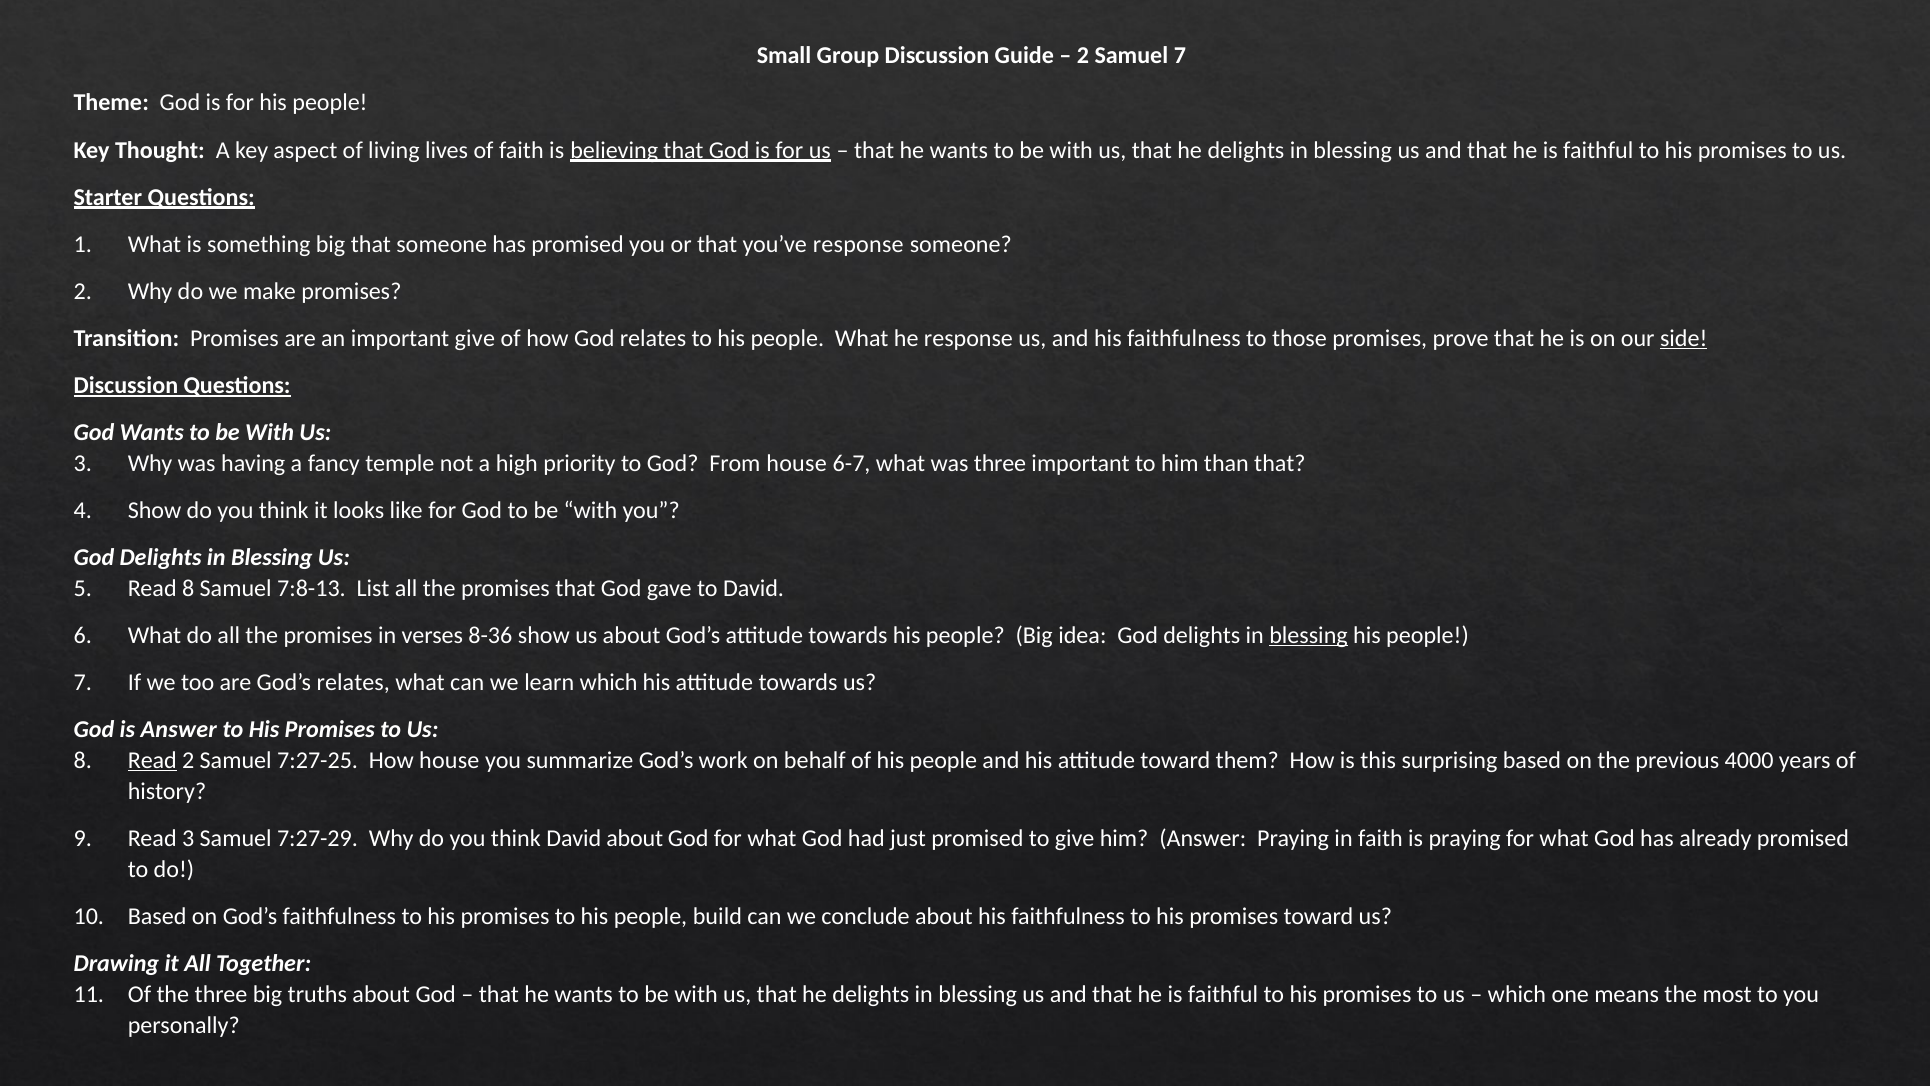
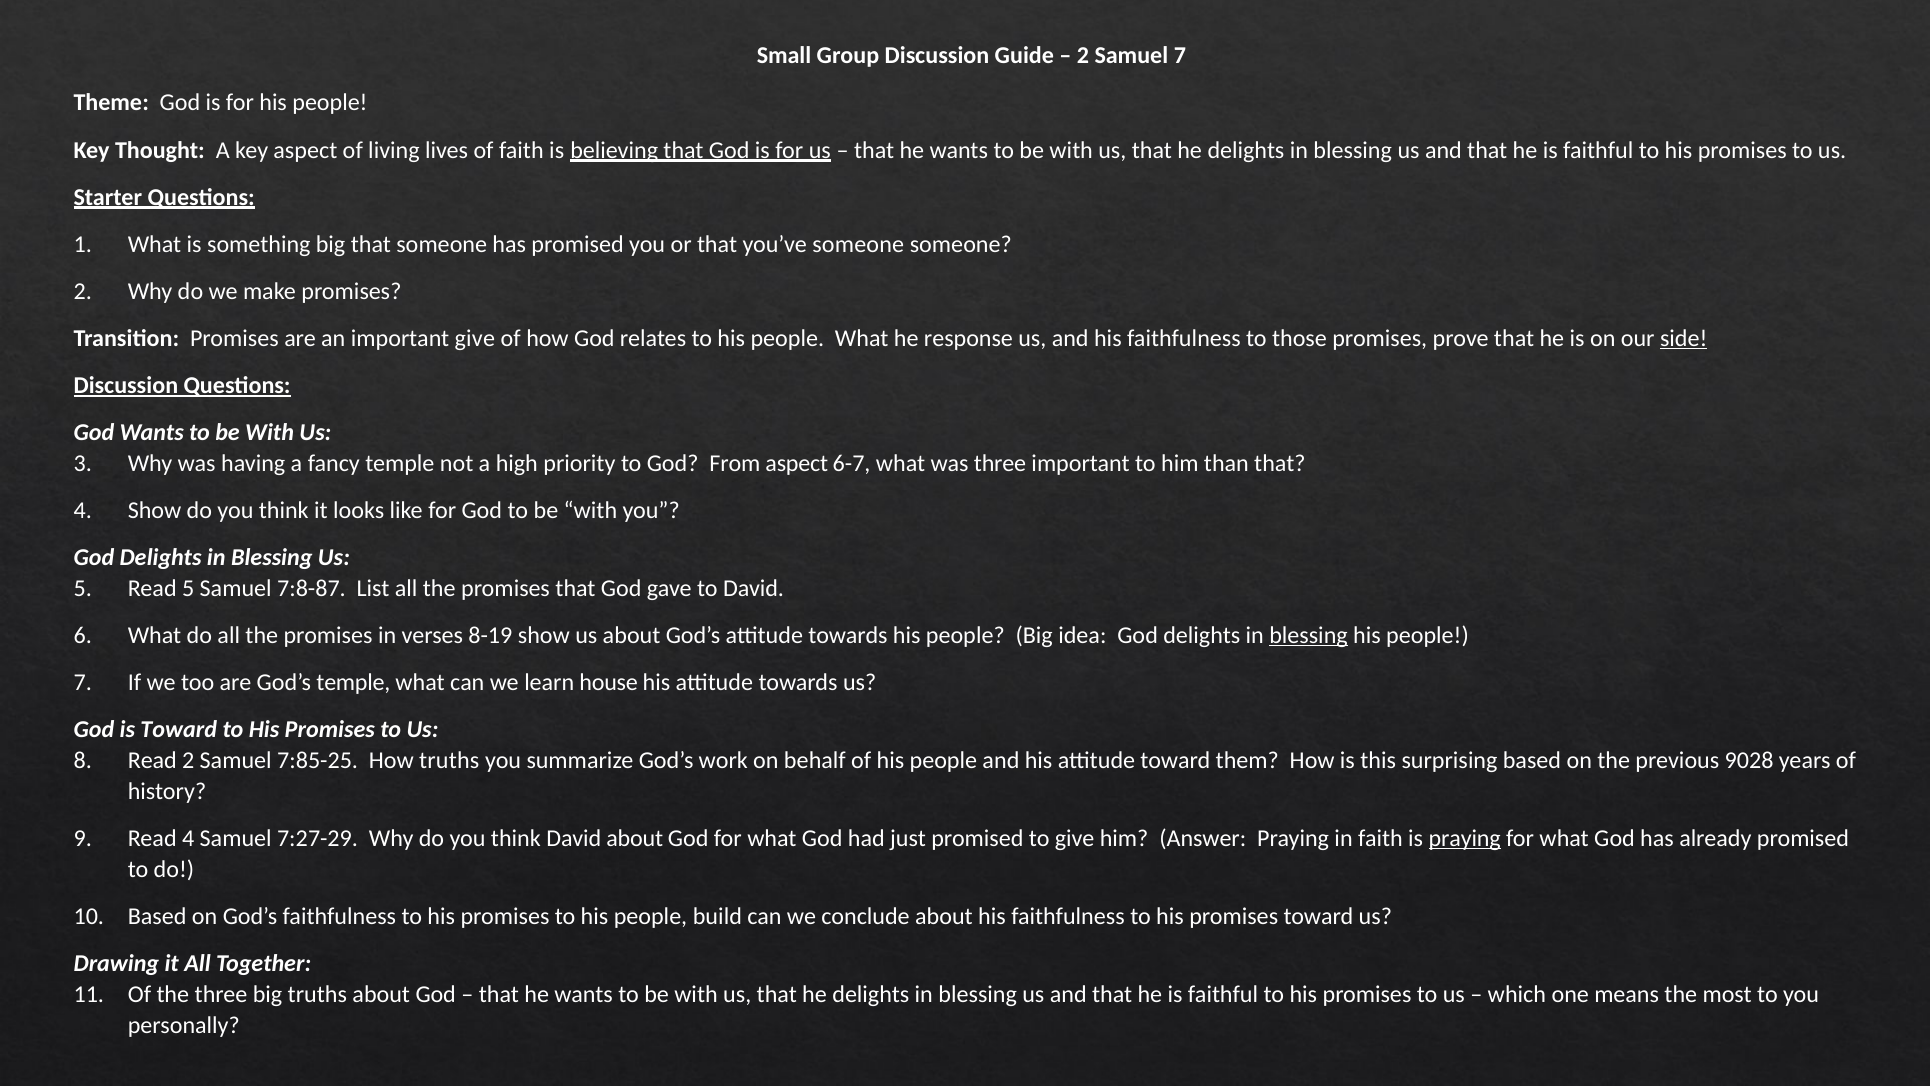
you’ve response: response -> someone (858, 244)
From house: house -> aspect (797, 463)
Read 8: 8 -> 5 (188, 588)
7:8-13: 7:8-13 -> 7:8-87 (312, 588)
8-36: 8-36 -> 8-19 (490, 635)
God’s relates: relates -> temple (353, 682)
learn which: which -> house (609, 682)
is Answer: Answer -> Toward (179, 729)
Read underline: present -> none (152, 760)
7:27-25: 7:27-25 -> 7:85-25 (318, 760)
How house: house -> truths (449, 760)
4000: 4000 -> 9028 (1749, 760)
Read 3: 3 -> 4 (188, 838)
praying underline: none -> present (1465, 838)
